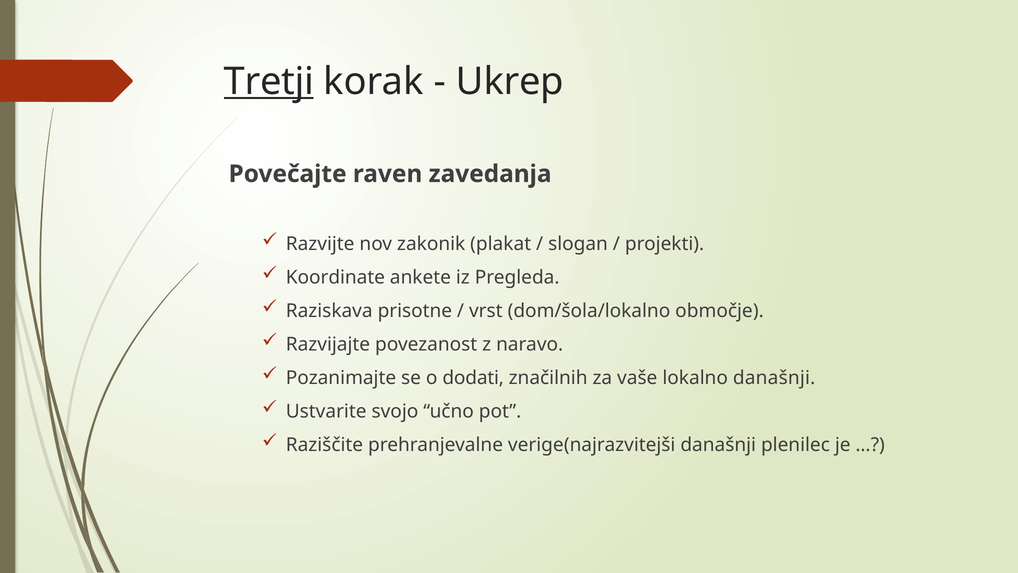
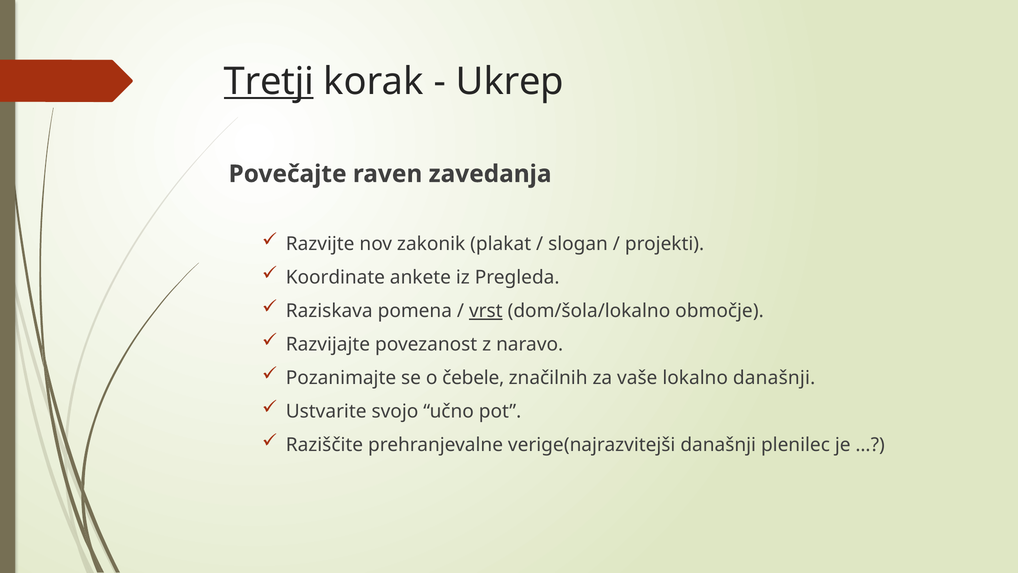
prisotne: prisotne -> pomena (415, 311)
vrst underline: none -> present (486, 311)
dodati: dodati -> čebele (473, 378)
